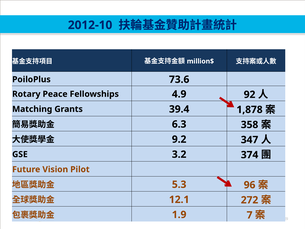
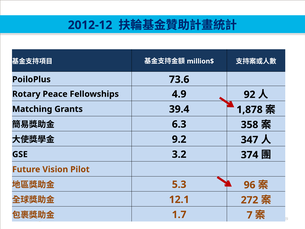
2012-10: 2012-10 -> 2012-12 (90, 25)
1.9: 1.9 -> 1.7 (179, 214)
